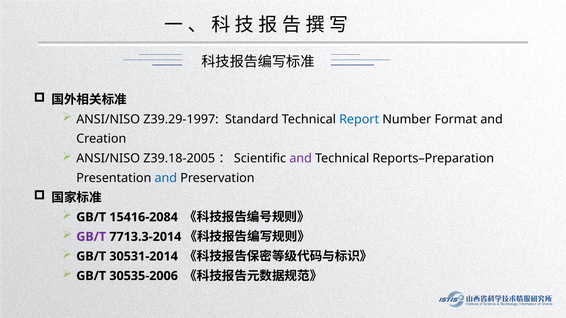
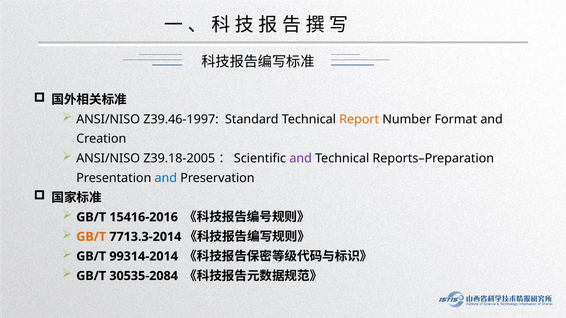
Z39.29-1997: Z39.29-1997 -> Z39.46-1997 (181, 119)
Report colour: blue -> orange (359, 119)
15416-2084: 15416-2084 -> 15416-2016 (144, 217)
GB/T colour: purple -> orange (91, 237)
30531-2014: 30531-2014 -> 99314-2014 (144, 257)
30535-2006: 30535-2006 -> 30535-2084 (144, 276)
